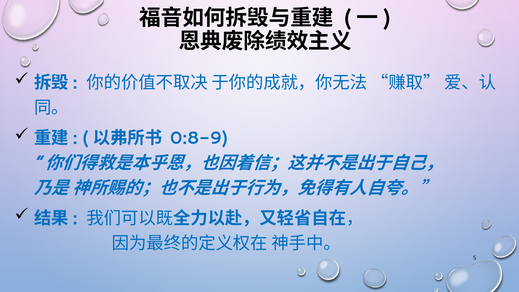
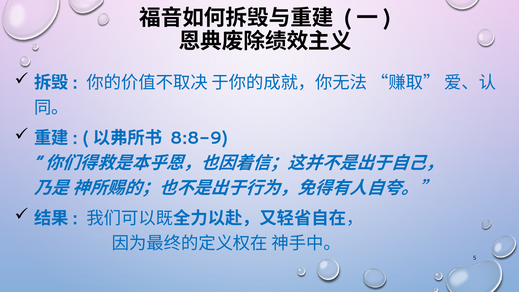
0:8-9: 0:8-9 -> 8:8-9 (199, 138)
